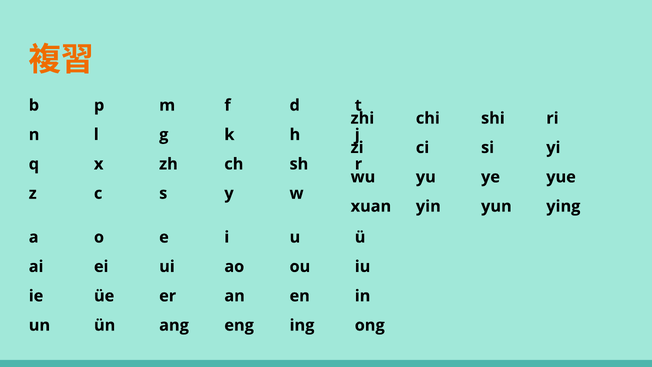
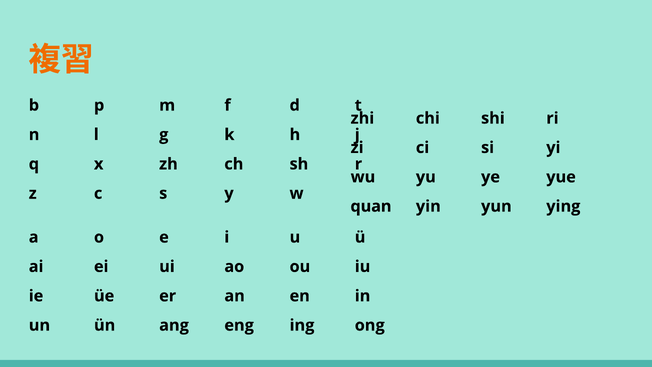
xuan: xuan -> quan (371, 206)
